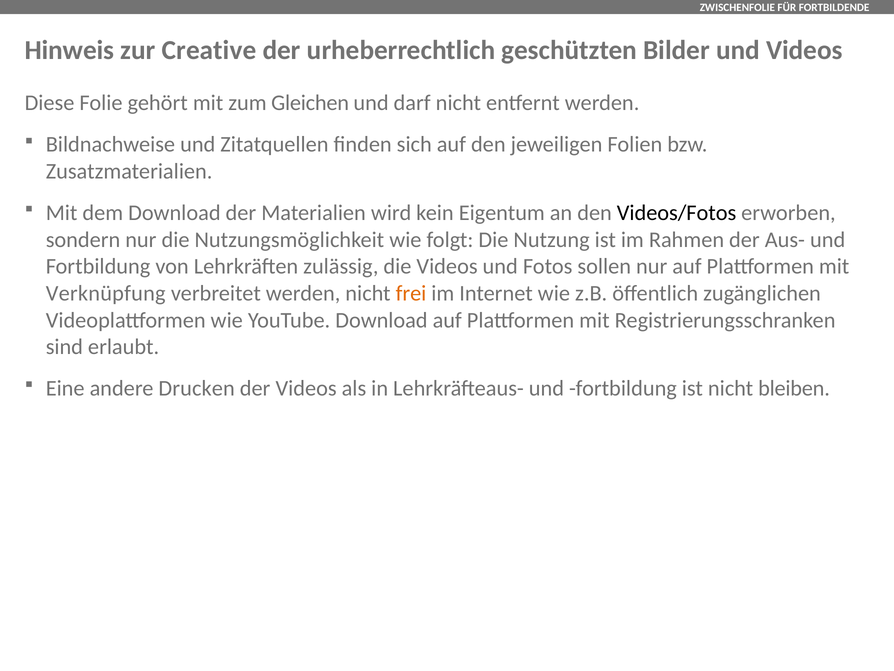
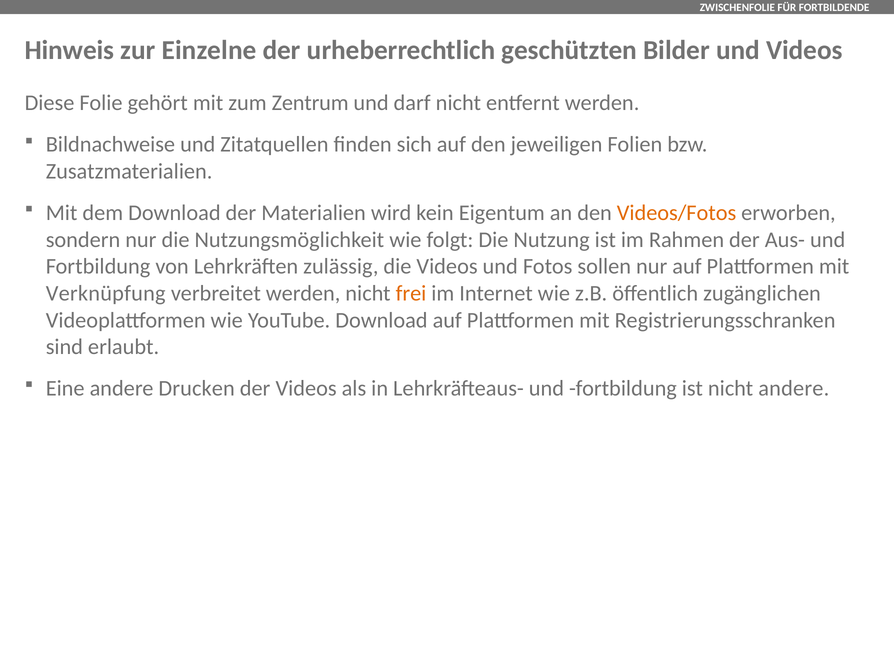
Creative: Creative -> Einzelne (209, 50)
Gleichen: Gleichen -> Zentrum (310, 103)
Videos/Fotos colour: black -> orange (677, 213)
nicht bleiben: bleiben -> andere (794, 388)
